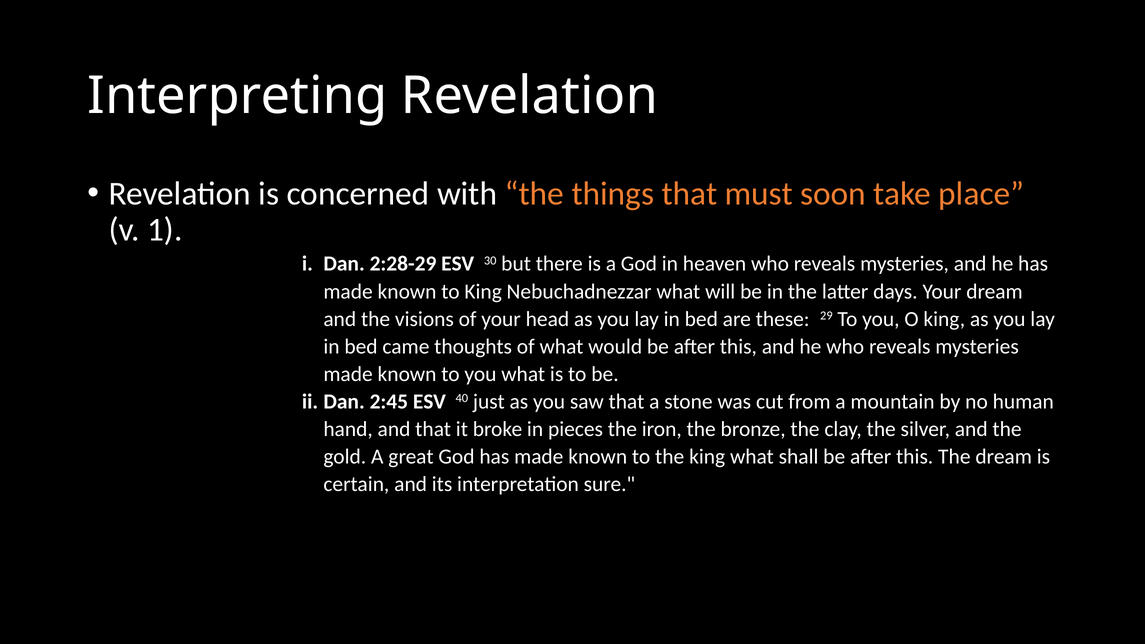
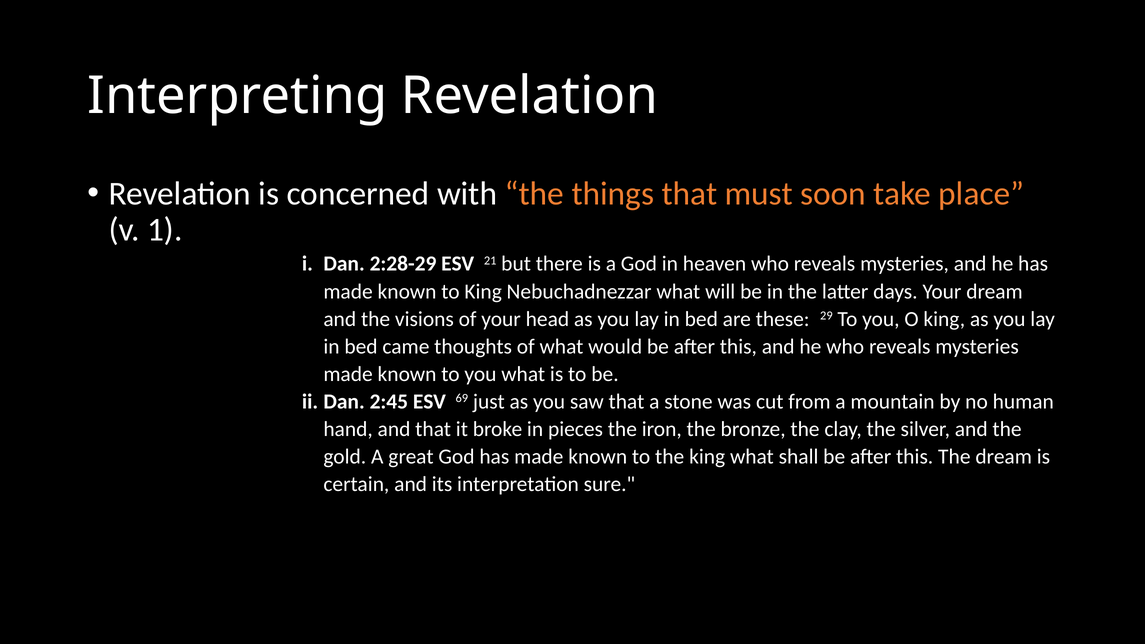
30: 30 -> 21 (490, 261)
40: 40 -> 69 (462, 398)
